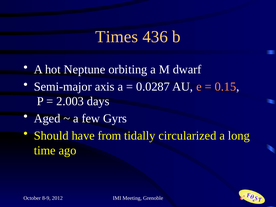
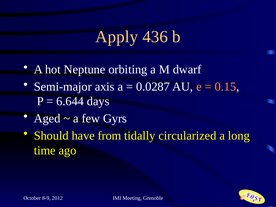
Times: Times -> Apply (117, 37)
2.003: 2.003 -> 6.644 (70, 101)
